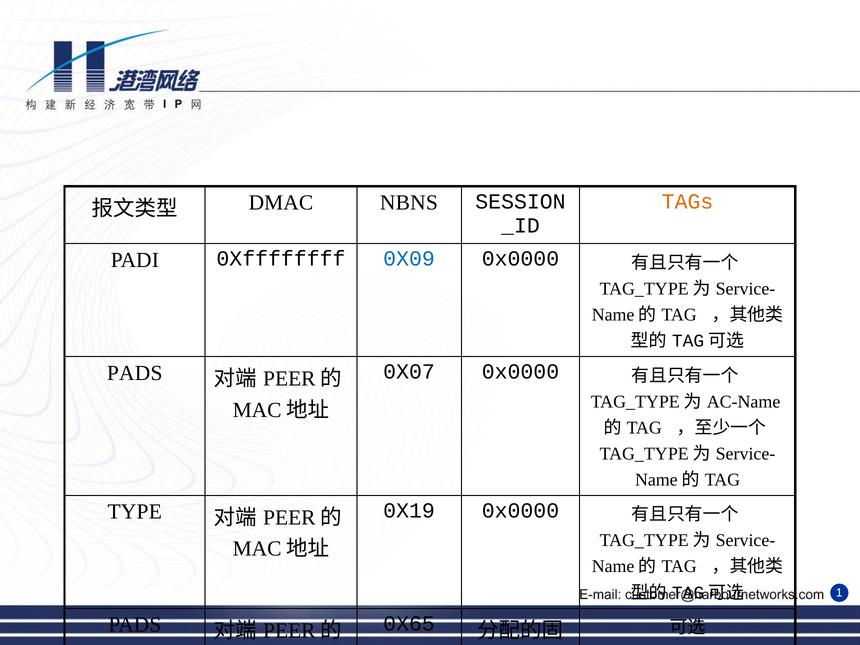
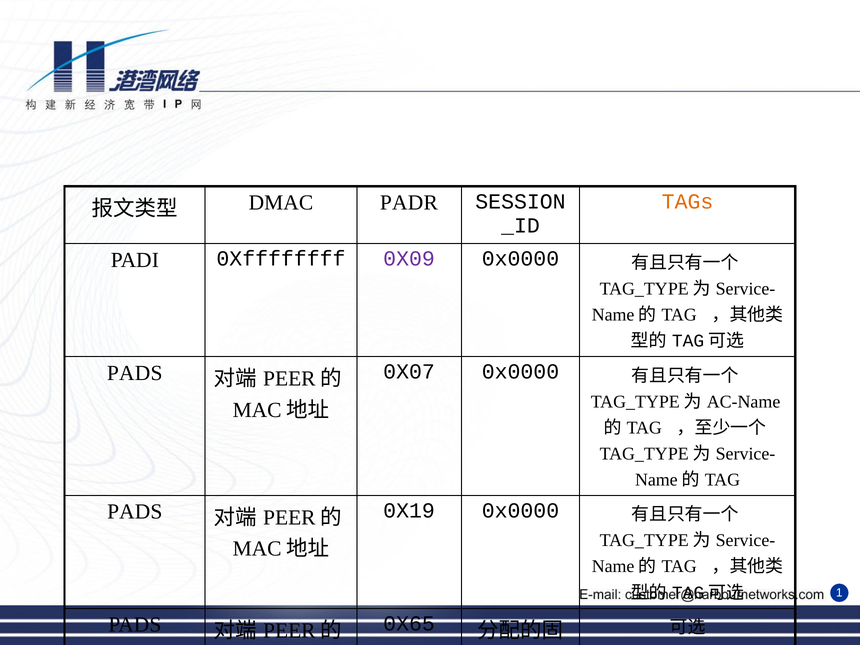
NBNS: NBNS -> PADR (409, 203)
0X09 colour: blue -> purple (409, 259)
TYPE: TYPE -> PADS (135, 512)
